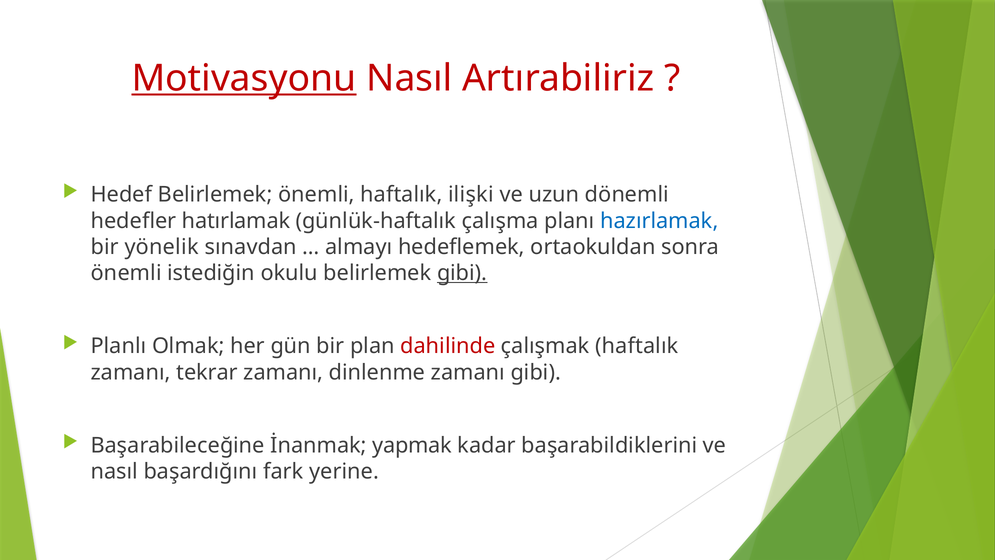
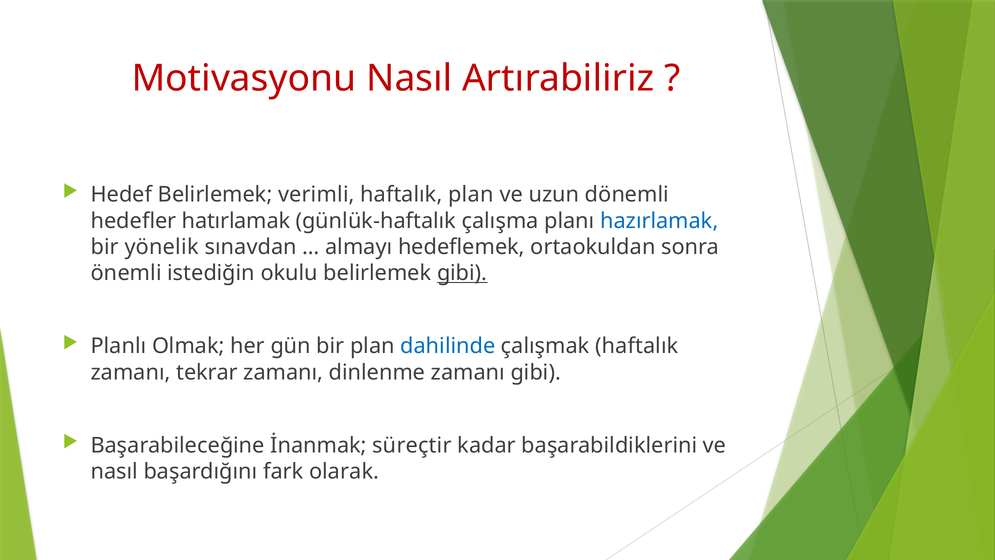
Motivasyonu underline: present -> none (244, 78)
Belirlemek önemli: önemli -> verimli (316, 195)
haftalık ilişki: ilişki -> plan (471, 195)
dahilinde colour: red -> blue (448, 346)
yapmak: yapmak -> süreçtir (412, 445)
yerine: yerine -> olarak (344, 471)
